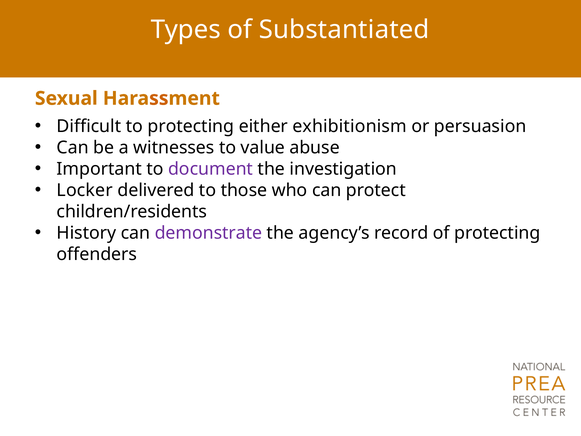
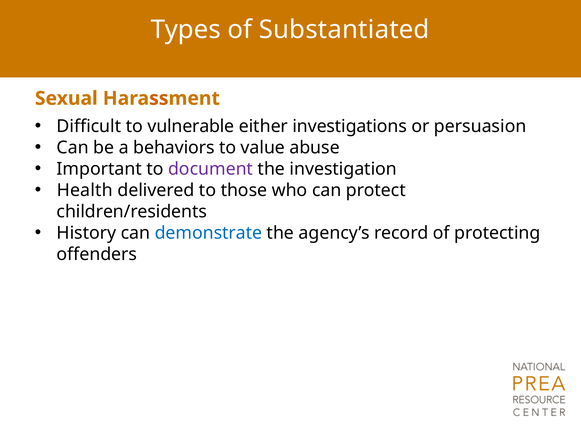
to protecting: protecting -> vulnerable (191, 126)
exhibitionism: exhibitionism -> investigations (350, 126)
witnesses: witnesses -> behaviors (174, 148)
Locker: Locker -> Health (85, 190)
demonstrate colour: purple -> blue (208, 233)
